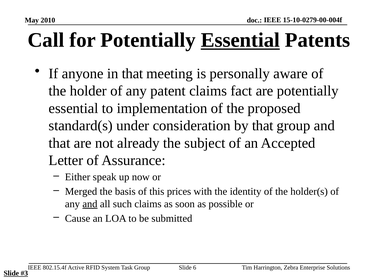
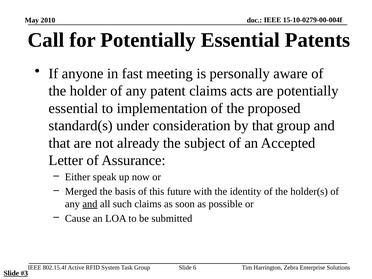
Essential underline: present -> none (240, 40)
in that: that -> fast (132, 74)
fact: fact -> acts (241, 91)
prices: prices -> future (179, 192)
